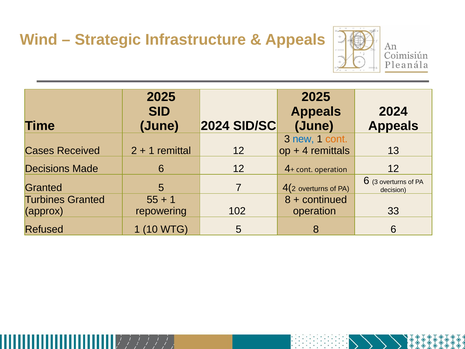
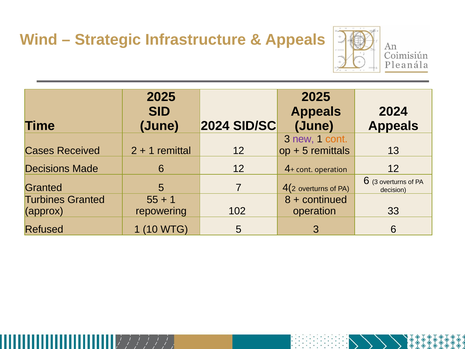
new colour: blue -> purple (303, 139)
4: 4 -> 5 (305, 151)
5 8: 8 -> 3 (316, 229)
